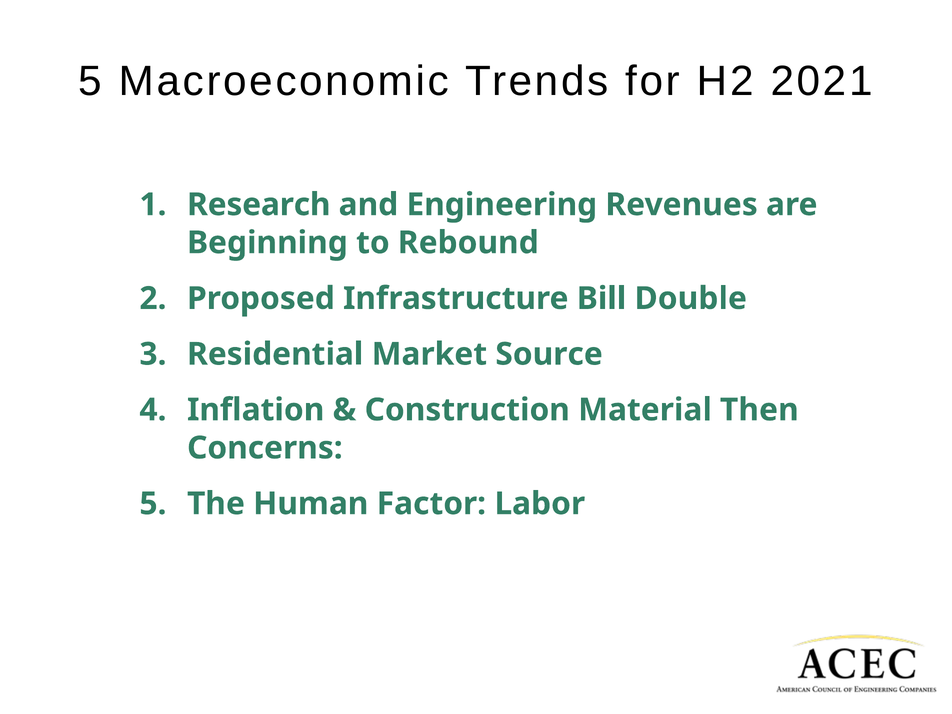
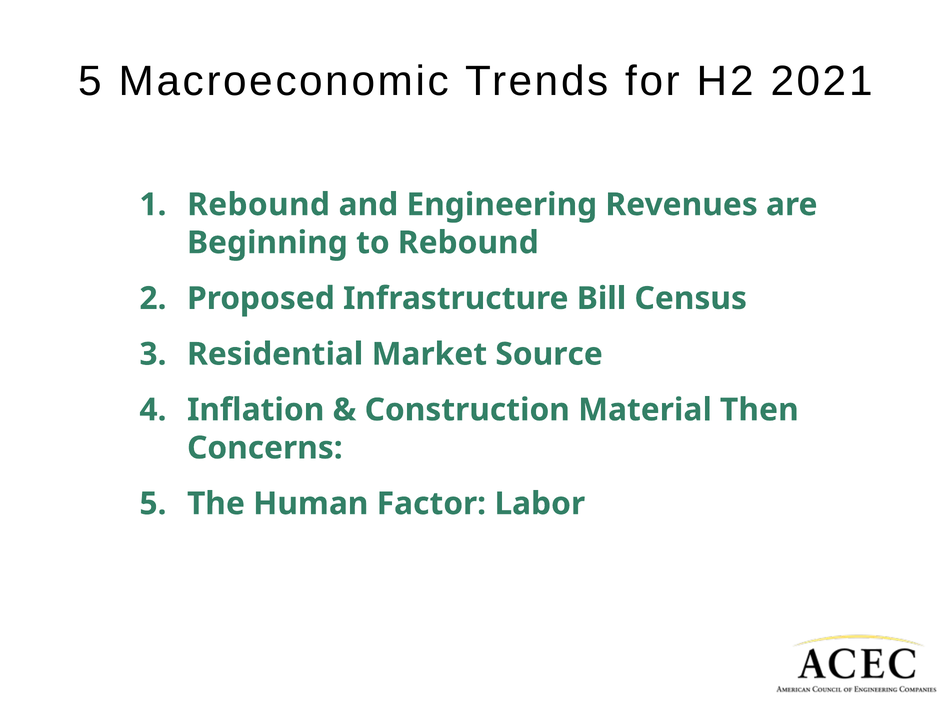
Research: Research -> Rebound (259, 205)
Double: Double -> Census (691, 298)
